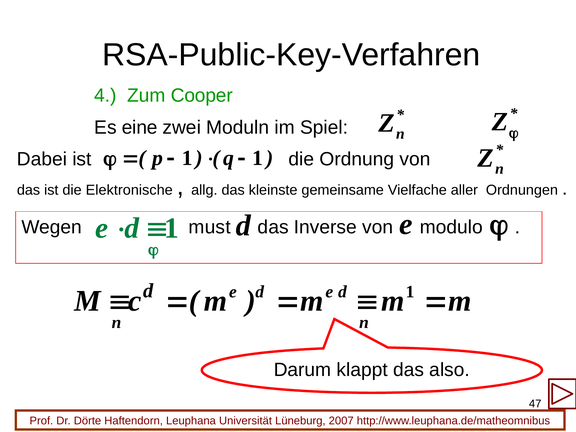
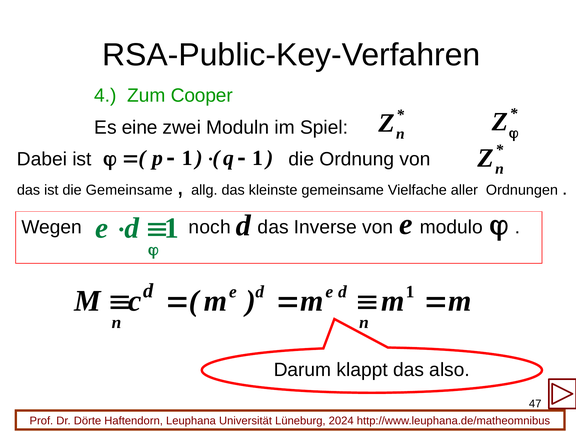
die Elektronische: Elektronische -> Gemeinsame (129, 190)
must: must -> noch (210, 227)
2007: 2007 -> 2024 (341, 421)
